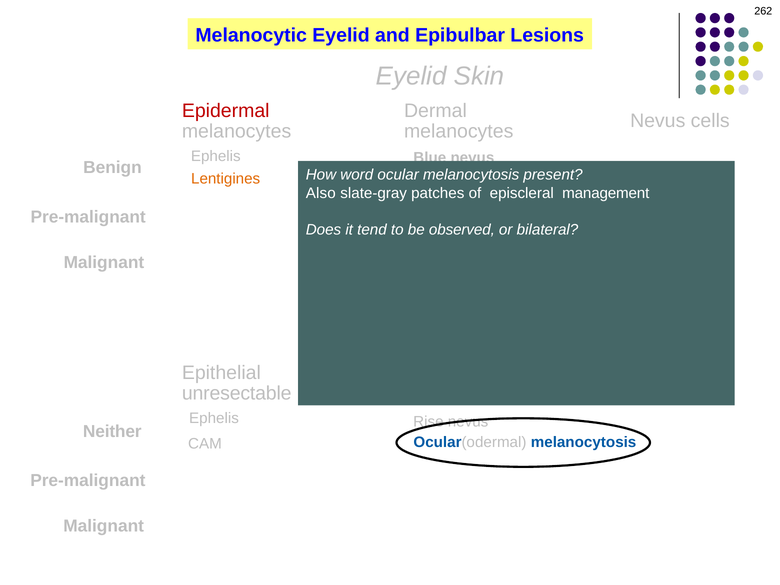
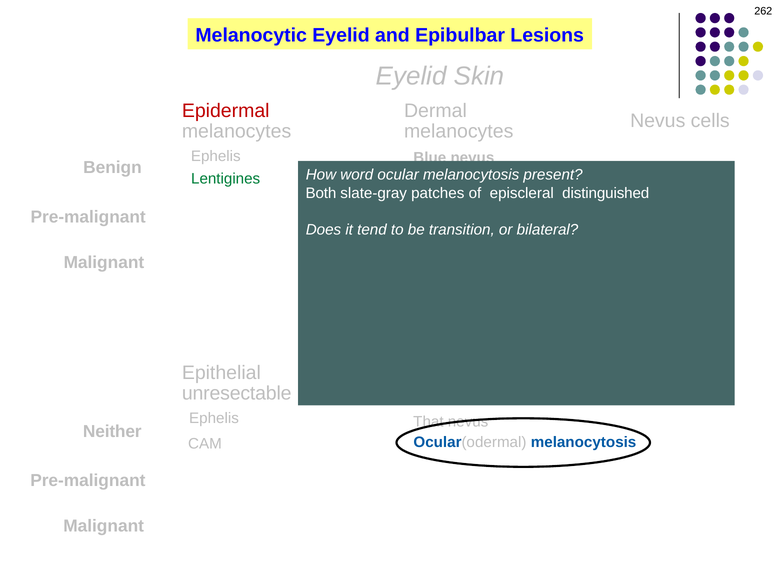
Lentigines colour: orange -> green (226, 179)
Also: Also -> Both (321, 193)
management: management -> distinguished (606, 193)
observed: observed -> transition (462, 230)
Rise: Rise -> That (428, 422)
